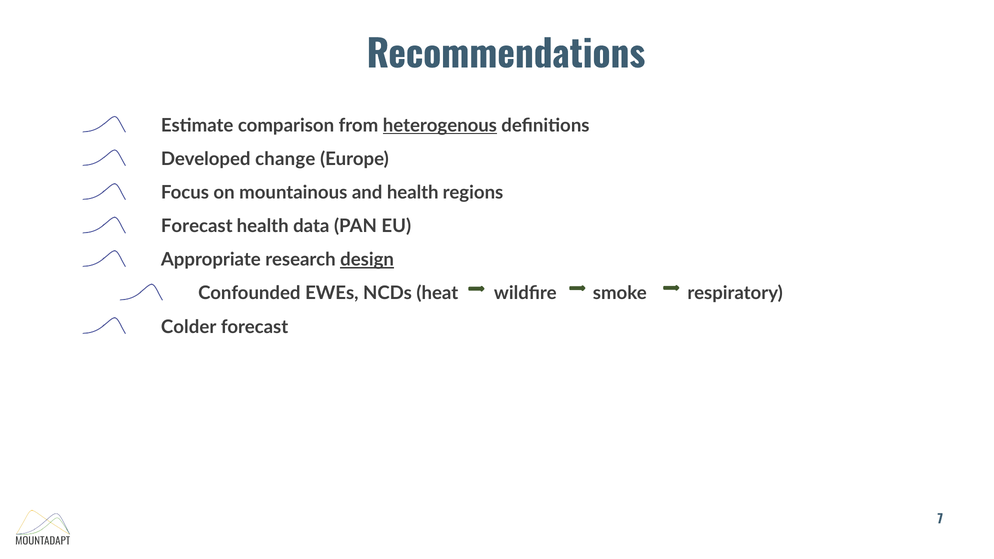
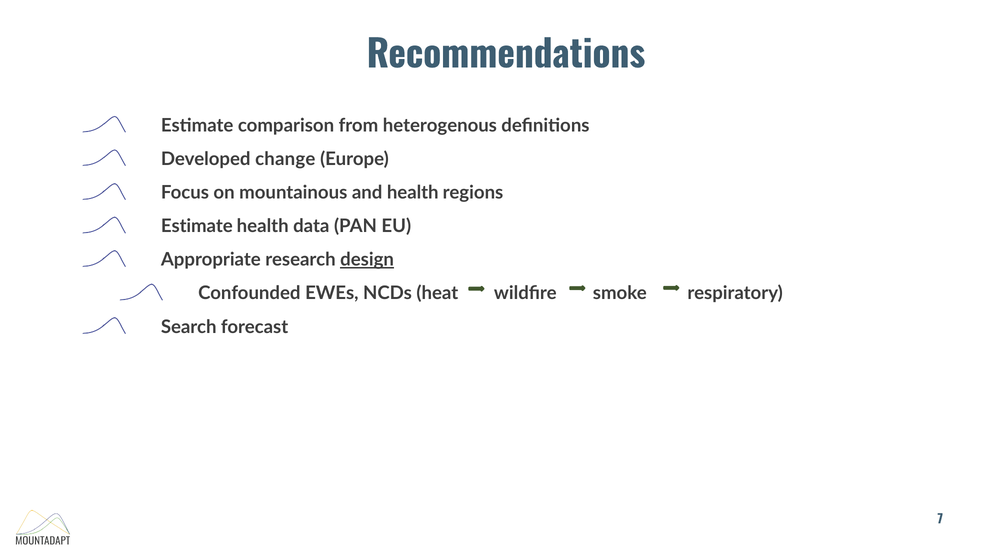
heterogenous underline: present -> none (440, 126)
Forecast: Forecast -> Estimate (197, 226)
Colder: Colder -> Search (189, 327)
